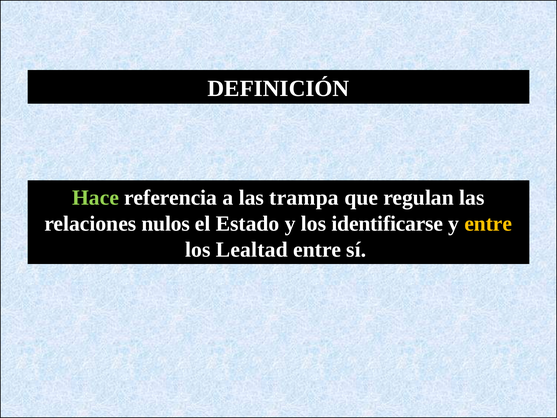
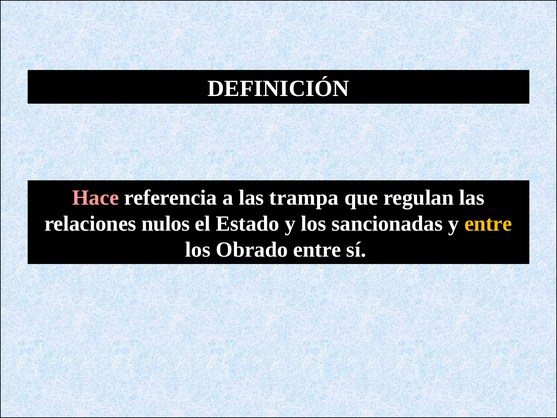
Hace colour: light green -> pink (96, 197)
identificarse: identificarse -> sancionadas (387, 224)
Lealtad: Lealtad -> Obrado (252, 250)
